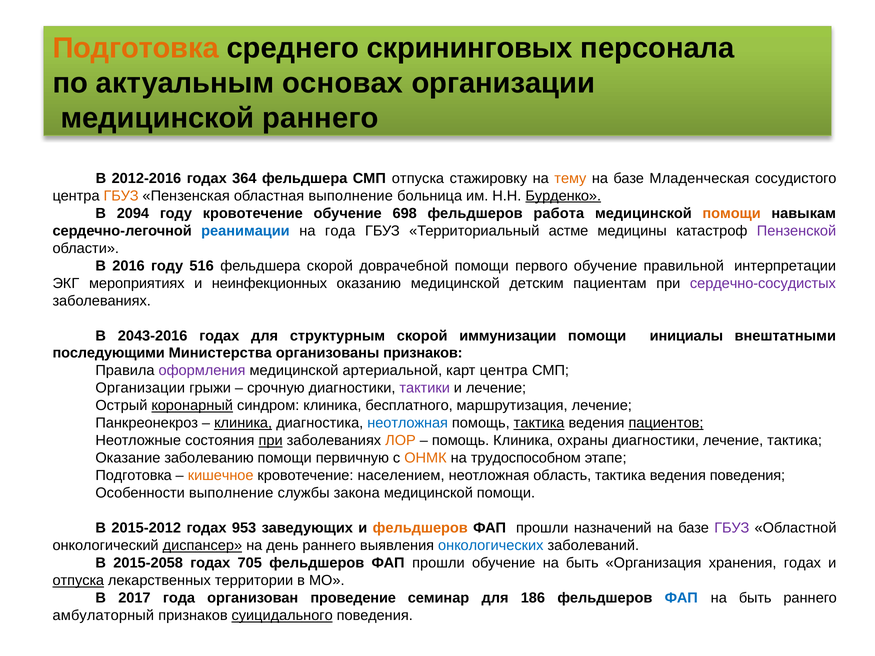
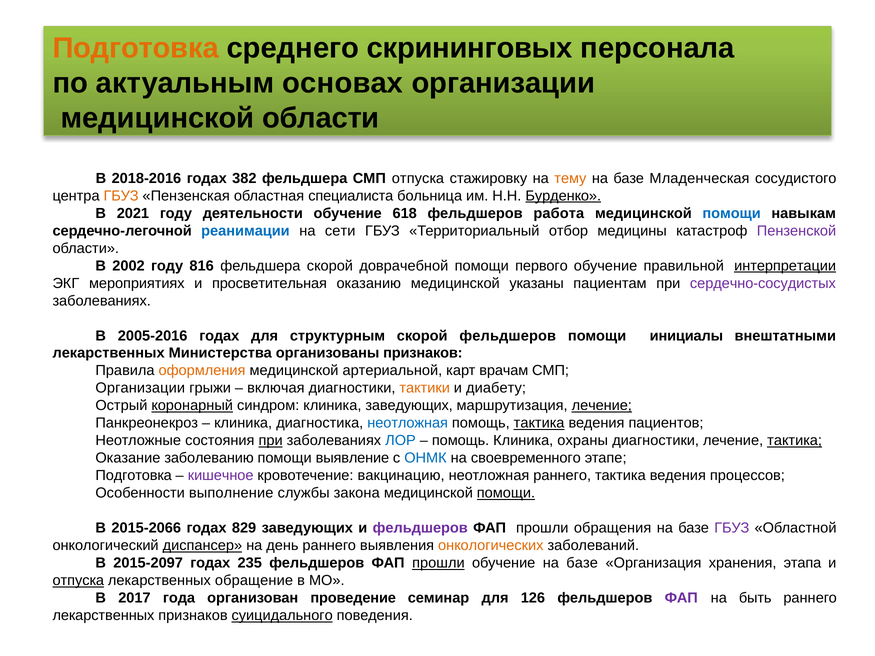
медицинской раннего: раннего -> области (321, 118)
2012-2016: 2012-2016 -> 2018-2016 (146, 178)
364: 364 -> 382 (244, 178)
областная выполнение: выполнение -> специалиста (351, 196)
2094: 2094 -> 2021 (133, 213)
году кровотечение: кровотечение -> деятельности (253, 213)
698: 698 -> 618 (405, 213)
помощи colour: orange -> blue (732, 213)
на года: года -> сети (340, 231)
астме: астме -> отбор (568, 231)
2016: 2016 -> 2002 (129, 266)
516: 516 -> 816 (202, 266)
интерпретации underline: none -> present (785, 266)
неинфекционных: неинфекционных -> просветительная (269, 283)
детским: детским -> указаны (537, 283)
2043-2016: 2043-2016 -> 2005-2016 (153, 336)
скорой иммунизации: иммунизации -> фельдшеров (508, 336)
последующими: последующими -> лекарственных (109, 353)
оформления colour: purple -> orange (202, 371)
карт центра: центра -> врачам (504, 371)
срочную: срочную -> включая (276, 388)
тактики colour: purple -> orange (425, 388)
и лечение: лечение -> диабету (496, 388)
клиника бесплатного: бесплатного -> заведующих (409, 406)
лечение underline: none -> present (602, 406)
клиника underline: present -> none (243, 423)
пациентов underline: present -> none (666, 423)
ЛОР colour: orange -> blue (400, 441)
тактика underline: none -> present (795, 441)
первичную: первичную -> выявление (352, 458)
ОНМК colour: orange -> blue (425, 458)
трудоспособном: трудоспособном -> своевременного (526, 458)
кишечное colour: orange -> purple (221, 476)
населением: населением -> вакцинацию (401, 476)
неотложная область: область -> раннего (562, 476)
ведения поведения: поведения -> процессов (747, 476)
помощи underline: none -> present (506, 493)
2015-2012: 2015-2012 -> 2015-2066 (146, 528)
953: 953 -> 829 (244, 528)
фельдшеров colour: orange -> purple (420, 528)
назначений: назначений -> обращения (613, 528)
онкологических colour: blue -> orange (491, 546)
2015-2058: 2015-2058 -> 2015-2097 (148, 563)
705: 705 -> 235 (250, 563)
прошли underline: none -> present (438, 563)
обучение на быть: быть -> базе (582, 563)
хранения годах: годах -> этапа (802, 563)
территории: территории -> обращение (254, 581)
186: 186 -> 126 (533, 598)
ФАП colour: blue -> purple (681, 598)
амбулаторный: амбулаторный -> лекарственных (103, 616)
